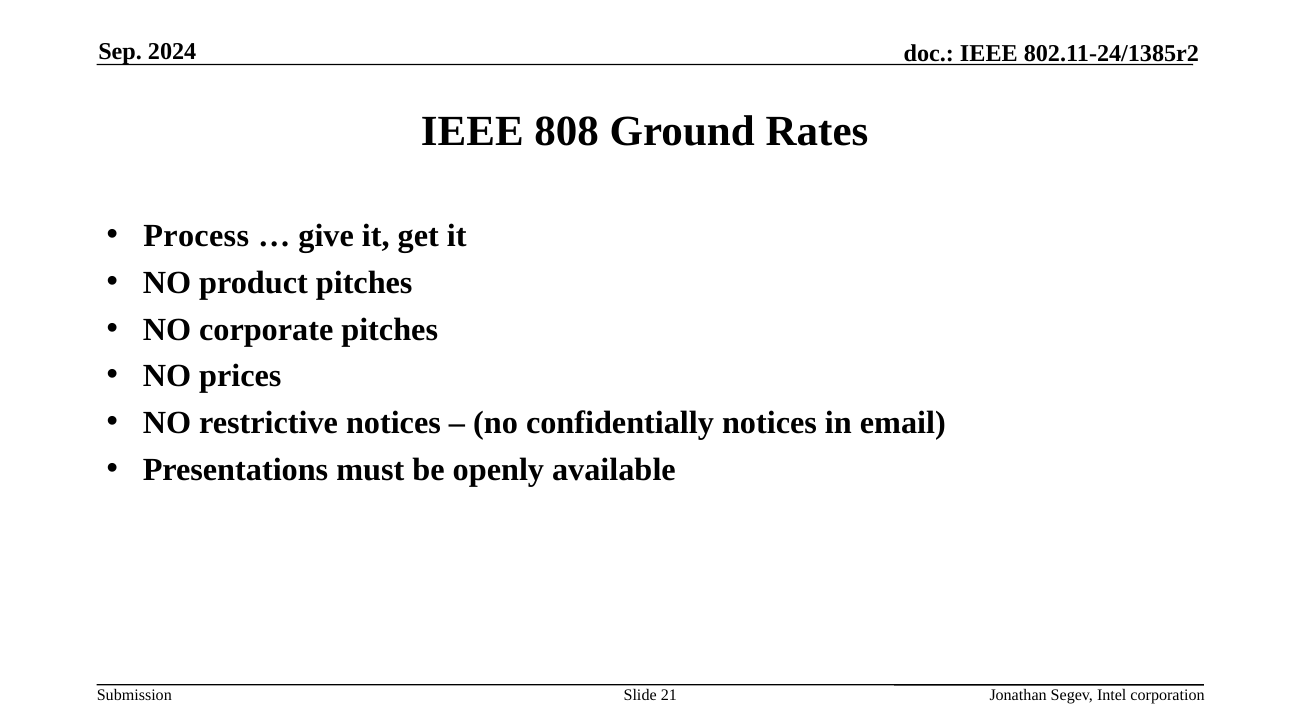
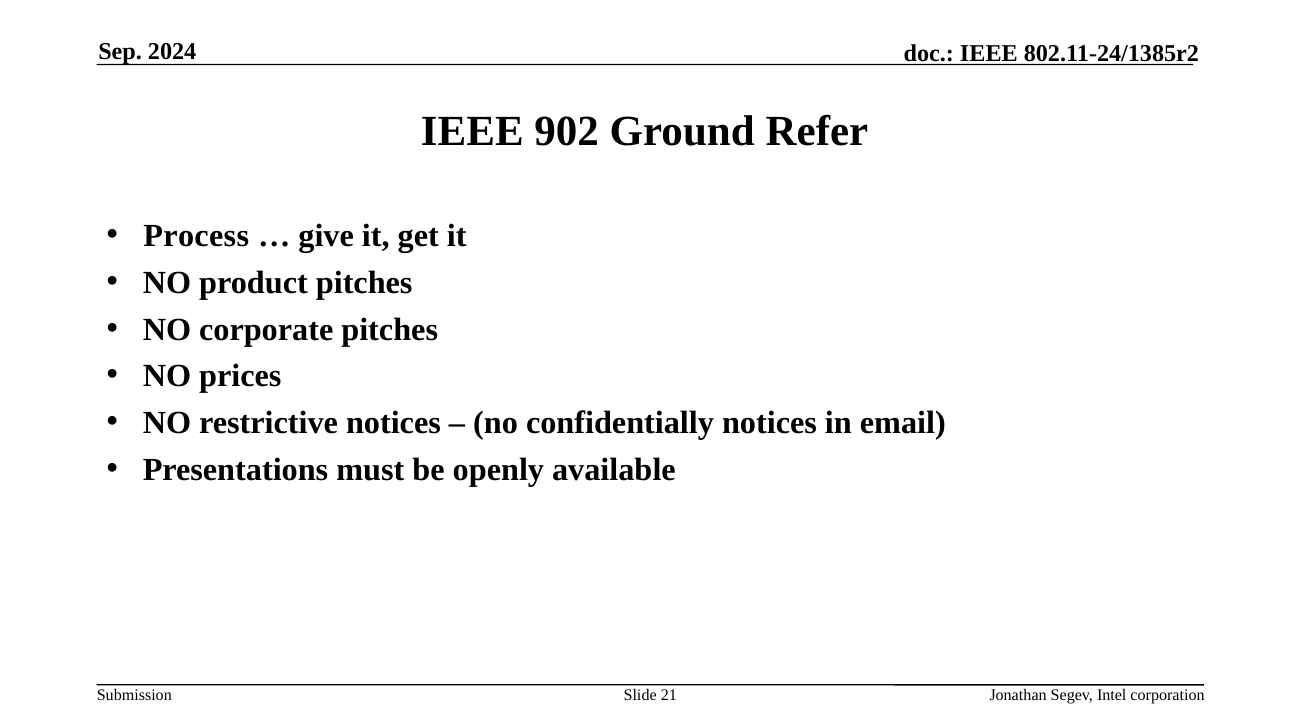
808: 808 -> 902 (567, 132)
Rates: Rates -> Refer (817, 132)
